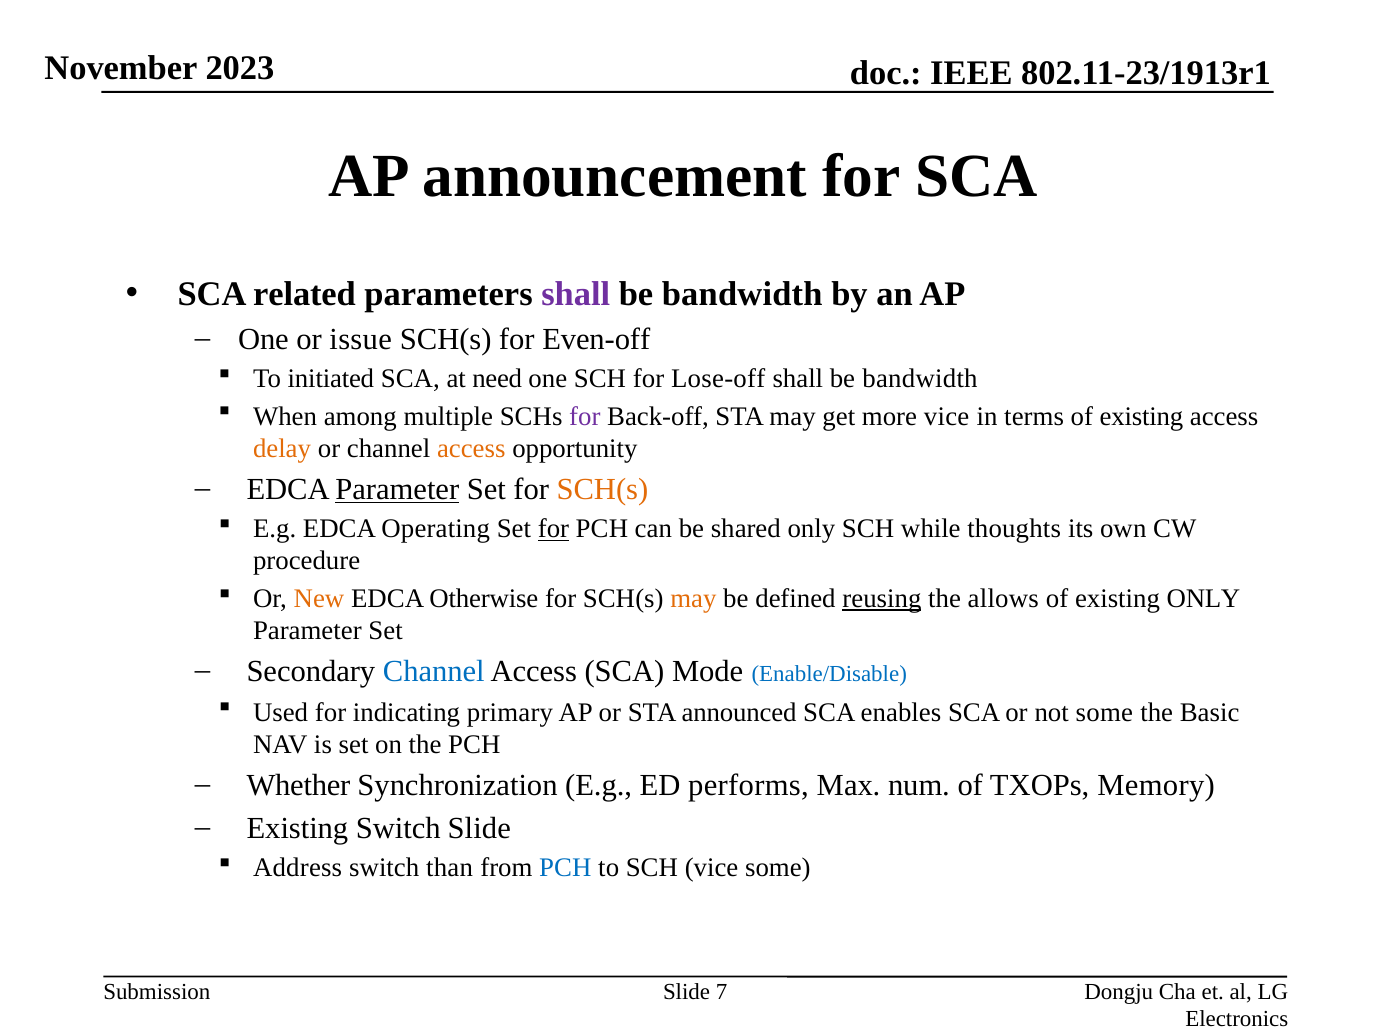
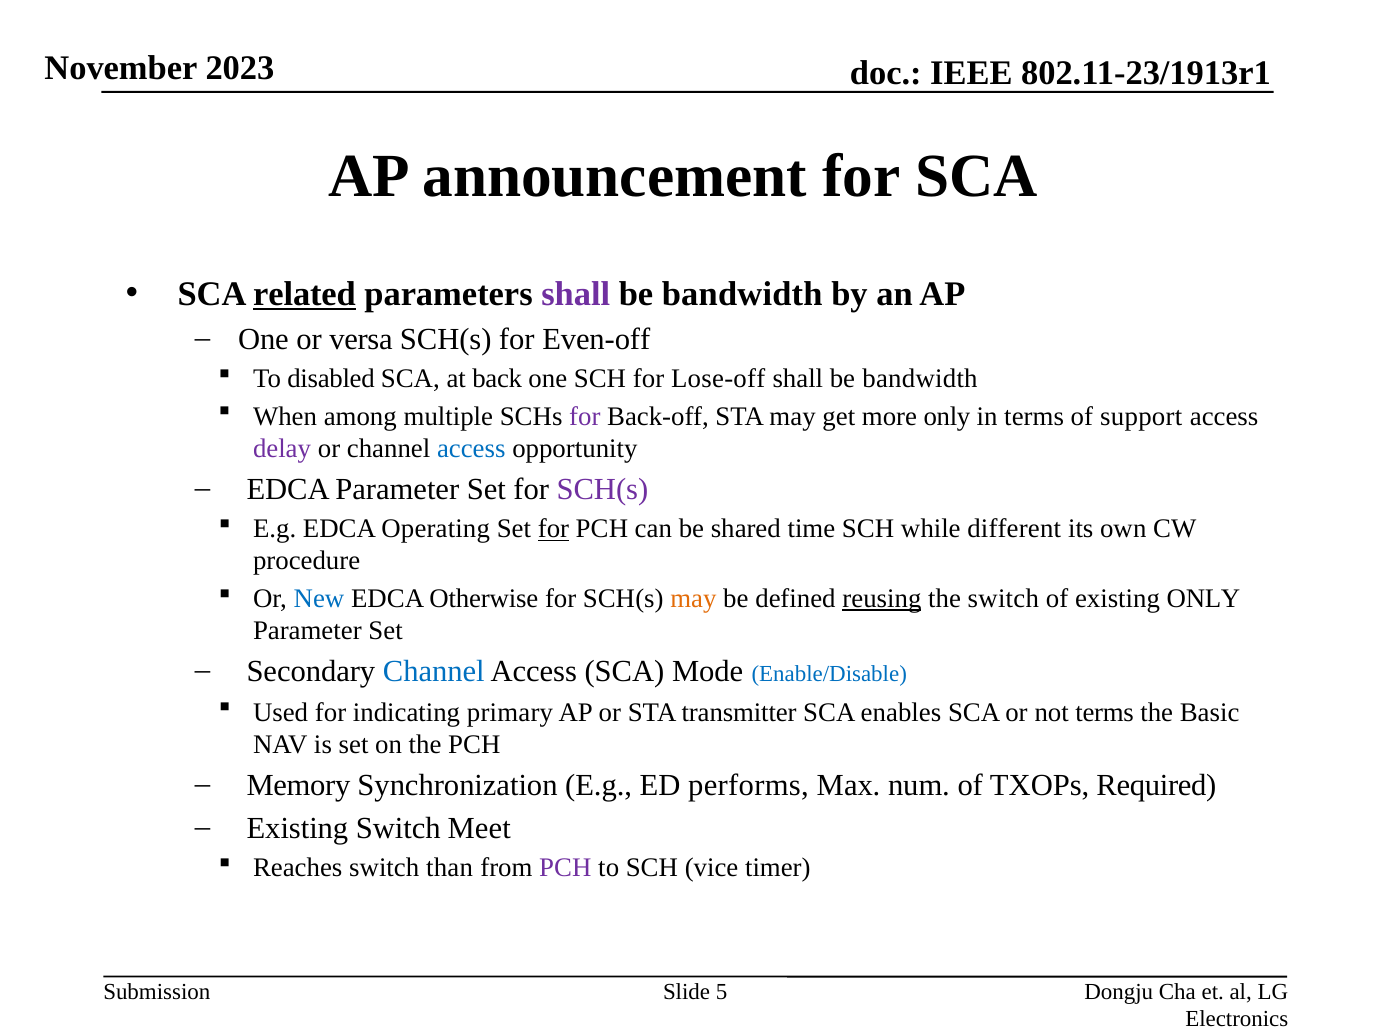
related underline: none -> present (305, 294)
issue: issue -> versa (361, 339)
initiated: initiated -> disabled (331, 379)
need: need -> back (497, 379)
more vice: vice -> only (947, 416)
terms of existing: existing -> support (1141, 416)
delay colour: orange -> purple (282, 449)
access colour: orange -> blue (471, 449)
Parameter underline: present -> none (397, 489)
SCH(s colour: orange -> purple (602, 489)
shared only: only -> time (811, 529)
thoughts: thoughts -> different (1014, 529)
New colour: orange -> blue (319, 599)
the allows: allows -> switch (1003, 599)
announced: announced -> transmitter (739, 713)
not some: some -> terms (1105, 713)
Whether: Whether -> Memory (298, 786)
Memory: Memory -> Required (1156, 786)
Switch Slide: Slide -> Meet (479, 829)
Address: Address -> Reaches (298, 868)
PCH colour: blue -> purple (565, 868)
vice some: some -> timer (778, 868)
7: 7 -> 5 (722, 992)
